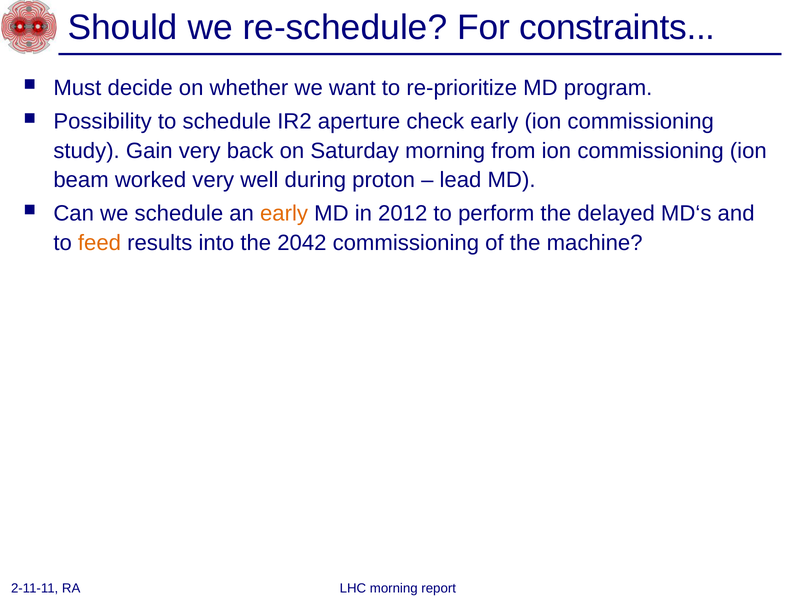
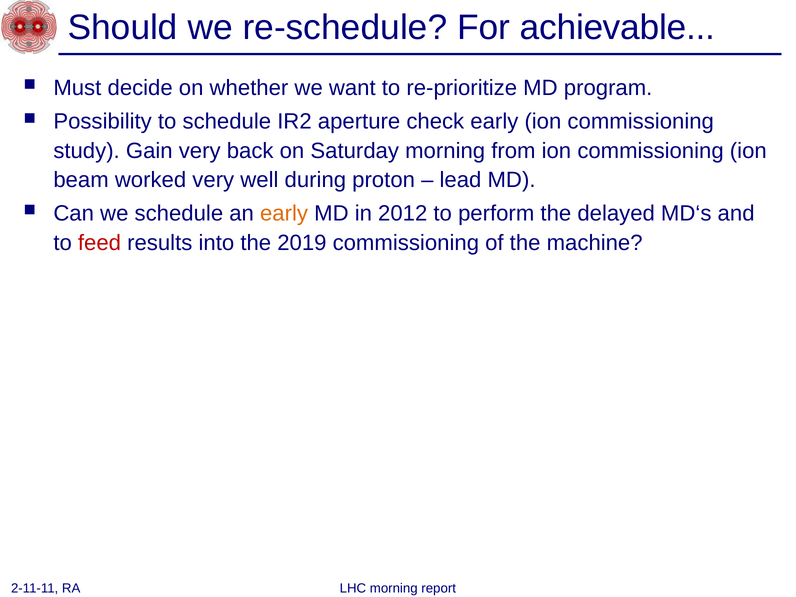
constraints: constraints -> achievable (617, 27)
feed colour: orange -> red (99, 243)
2042: 2042 -> 2019 (302, 243)
